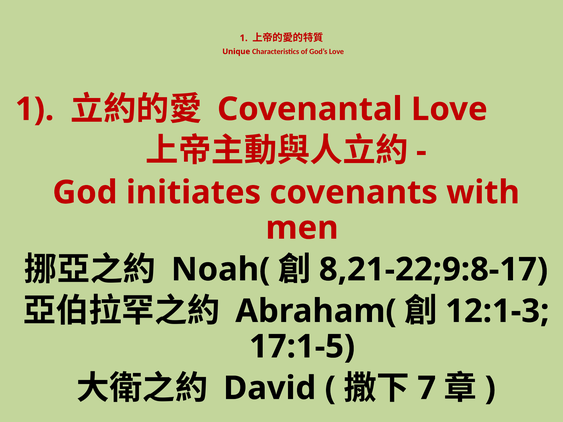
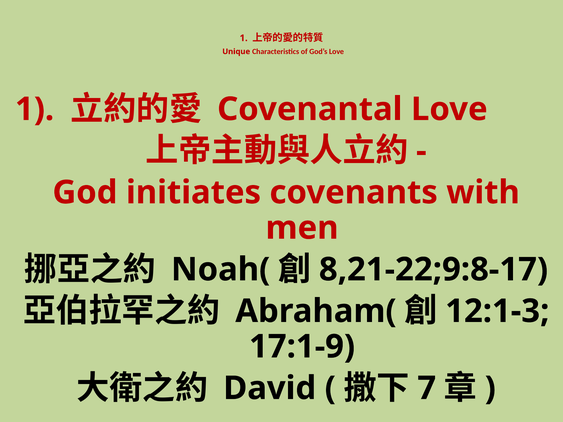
17:1-5: 17:1-5 -> 17:1-9 (302, 347)
